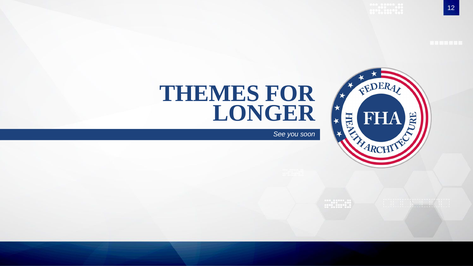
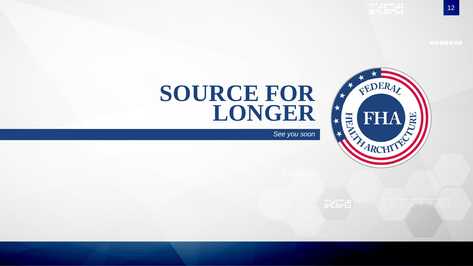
THEMES: THEMES -> SOURCE (209, 93)
